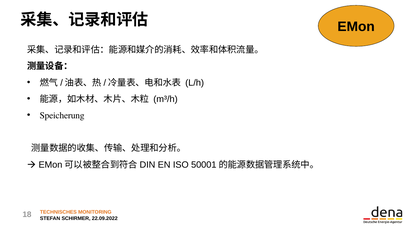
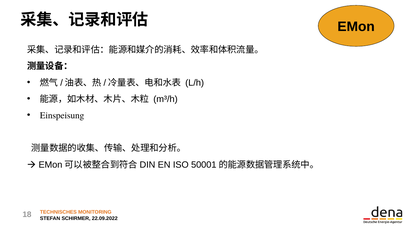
Speicherung: Speicherung -> Einspeisung (62, 116)
